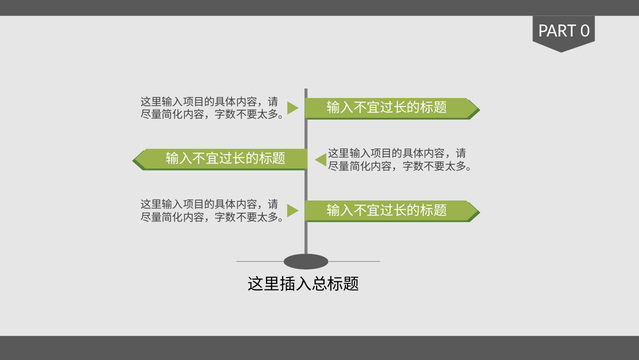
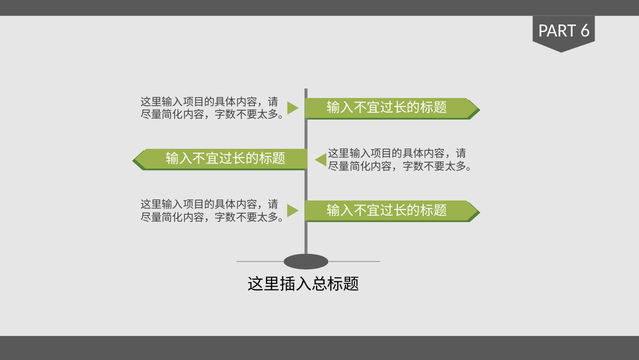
0: 0 -> 6 (585, 31)
